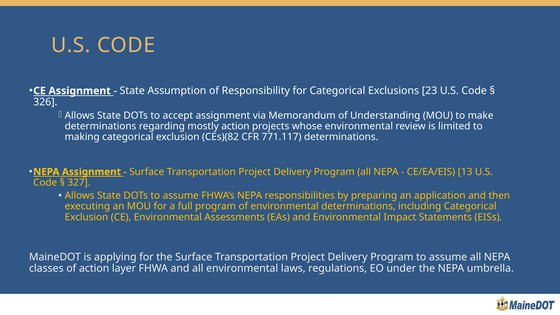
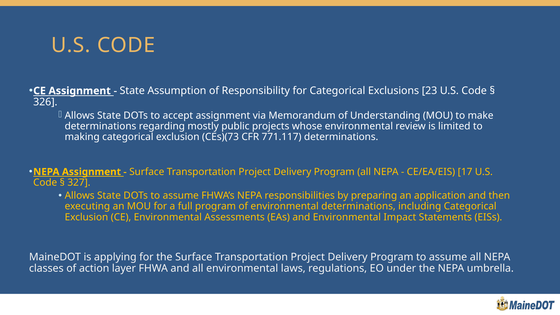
mostly action: action -> public (235, 126)
CEs)(82: CEs)(82 -> CEs)(73 (220, 137)
13: 13 -> 17 (465, 172)
